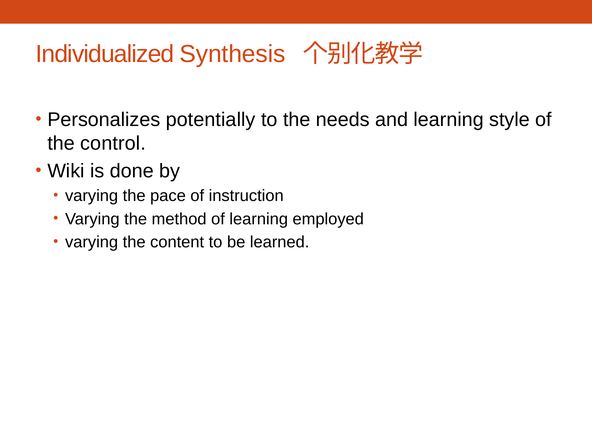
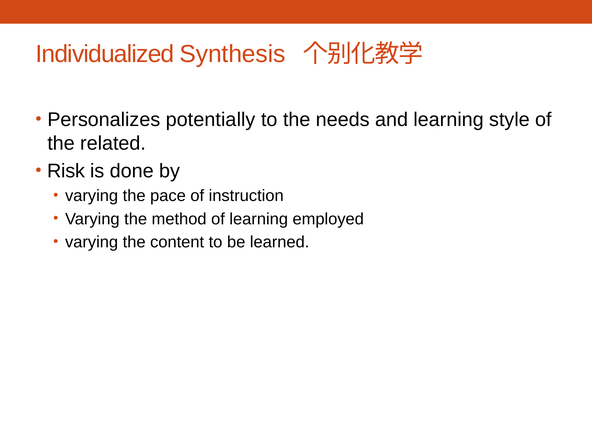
control: control -> related (113, 143)
Wiki: Wiki -> Risk (66, 171)
